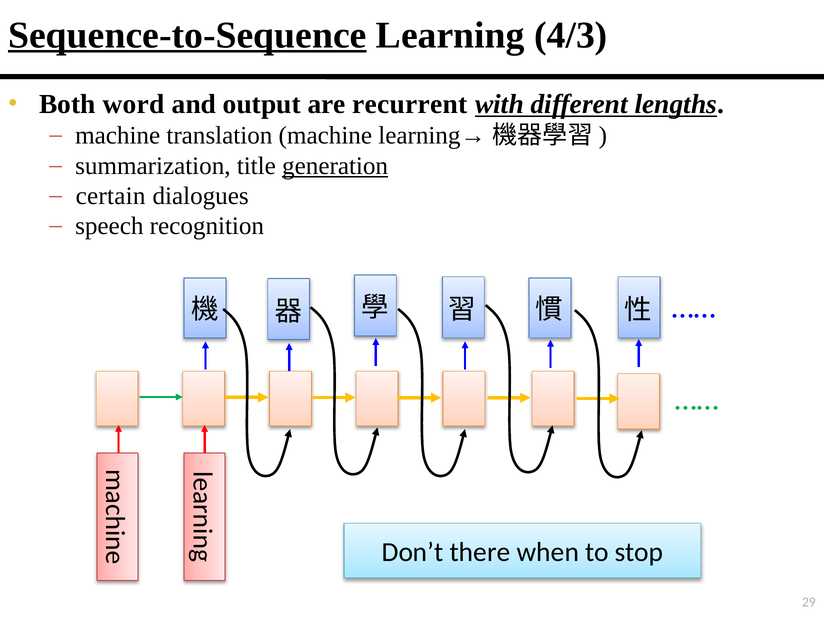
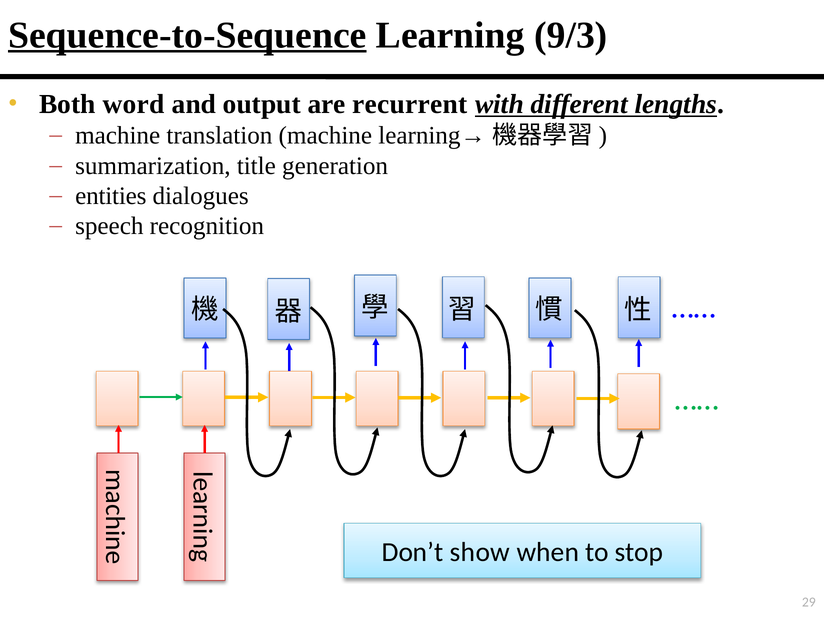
4/3: 4/3 -> 9/3 (571, 35)
generation underline: present -> none (335, 166)
certain: certain -> entities (111, 196)
there: there -> show (480, 552)
